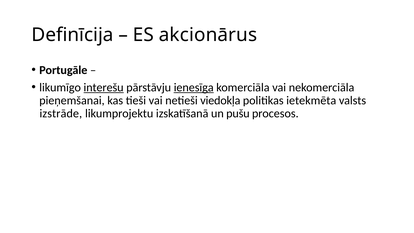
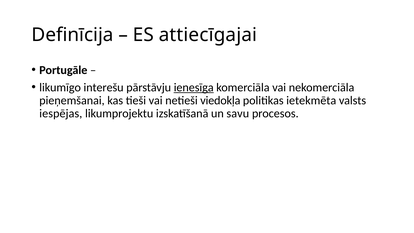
akcionārus: akcionārus -> attiecīgajai (208, 35)
interešu underline: present -> none (104, 87)
izstrāde: izstrāde -> iespējas (61, 113)
pušu: pušu -> savu (238, 113)
